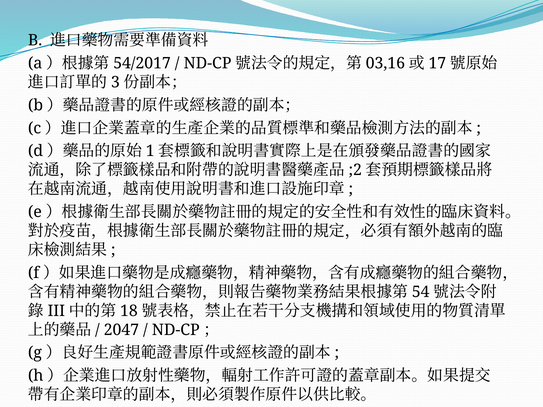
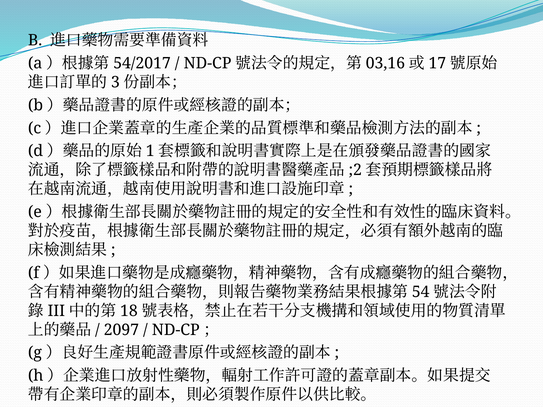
2047: 2047 -> 2097 (121, 330)
